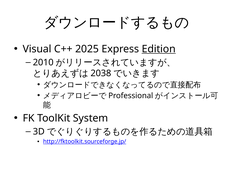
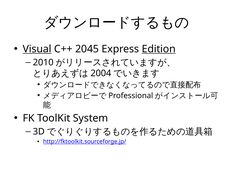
Visual underline: none -> present (37, 49)
2025: 2025 -> 2045 (87, 49)
2038: 2038 -> 2004 (101, 73)
